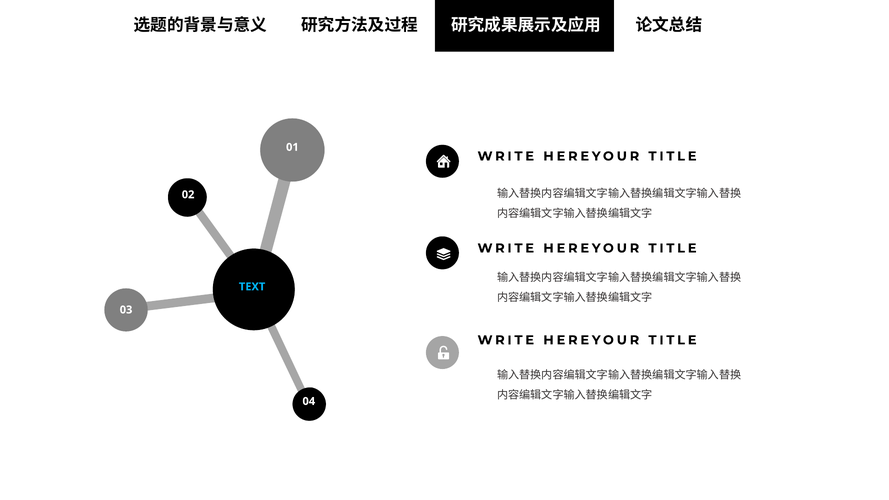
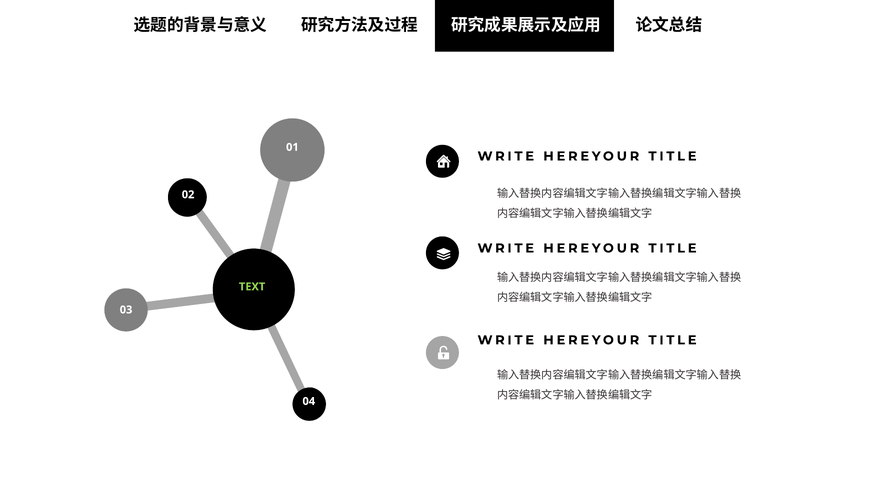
TEXT colour: light blue -> light green (252, 287)
